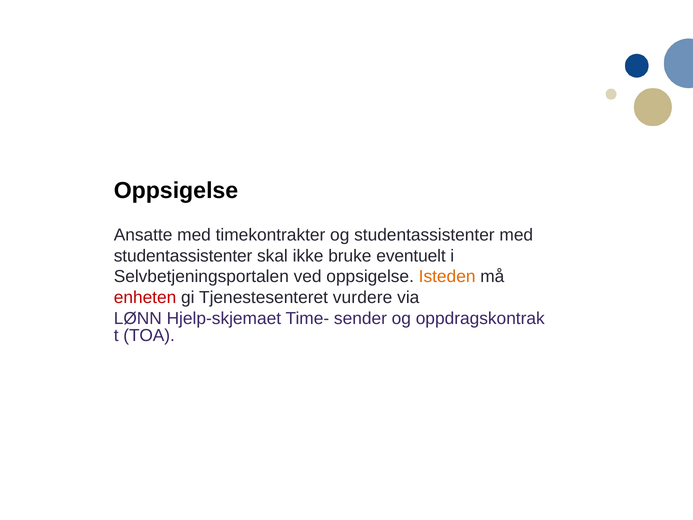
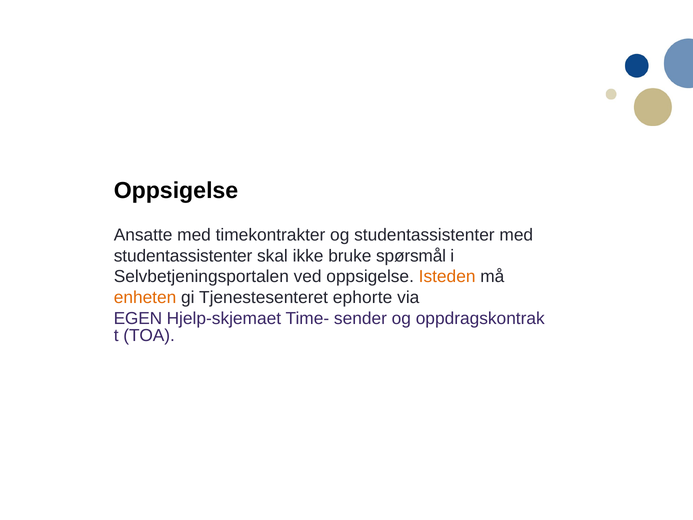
eventuelt: eventuelt -> spørsmål (411, 256)
enheten colour: red -> orange (145, 297)
vurdere: vurdere -> ephorte (363, 297)
LØNN: LØNN -> EGEN (138, 318)
